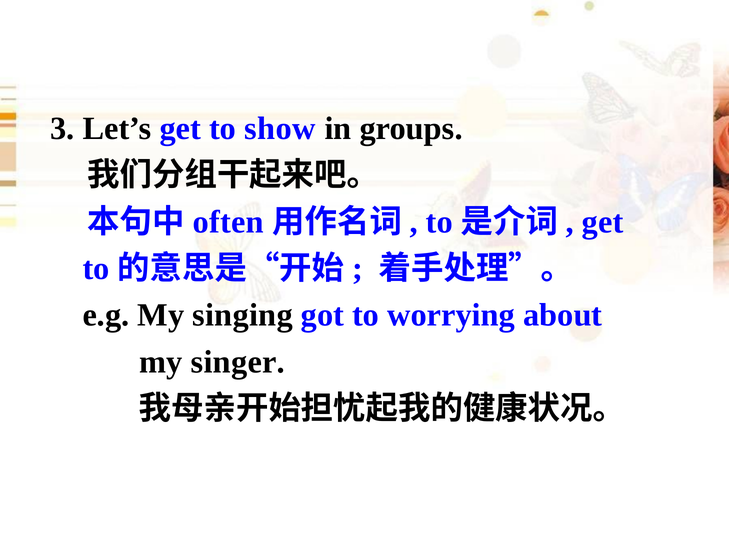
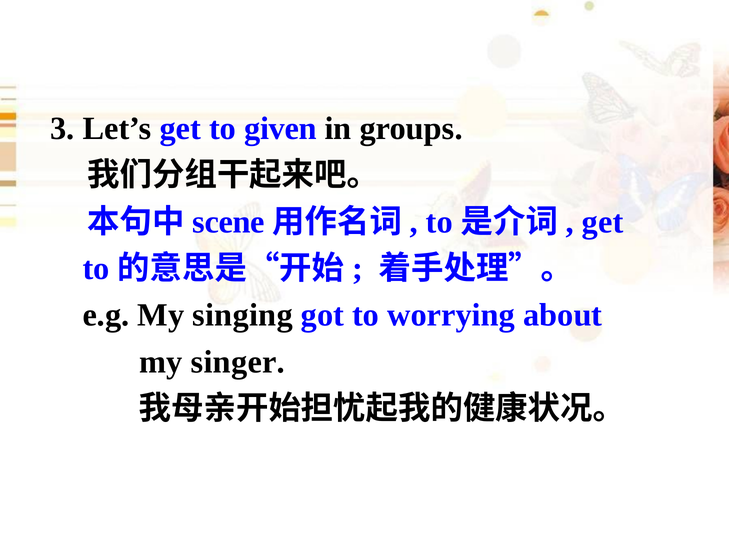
show: show -> given (280, 128)
often: often -> scene (229, 222)
